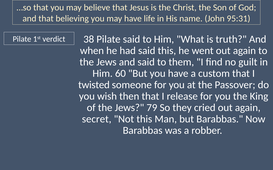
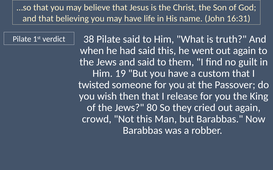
95:31: 95:31 -> 16:31 (239, 18)
60: 60 -> 19 (120, 74)
79: 79 -> 80 (152, 108)
secret: secret -> crowd (97, 119)
